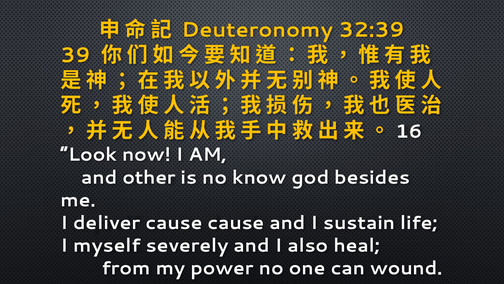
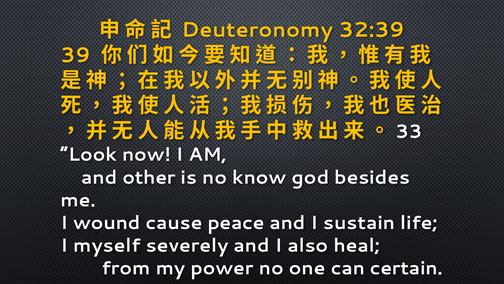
16: 16 -> 33 (409, 131)
deliver: deliver -> wound (107, 222)
cause cause: cause -> peace (236, 222)
wound: wound -> certain (406, 268)
